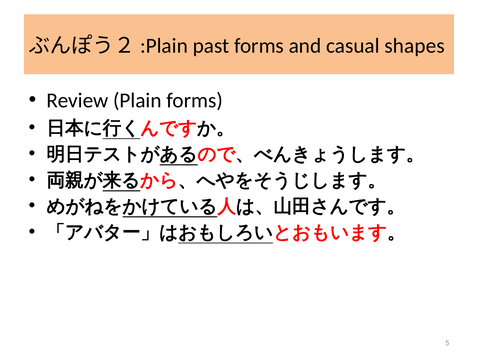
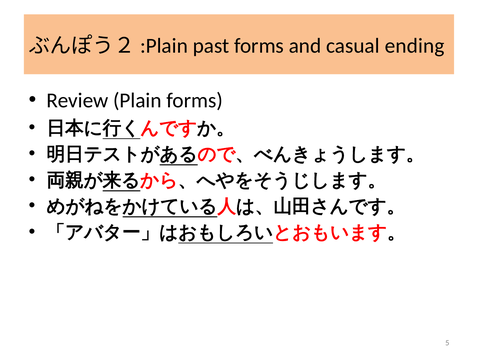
shapes: shapes -> ending (415, 46)
